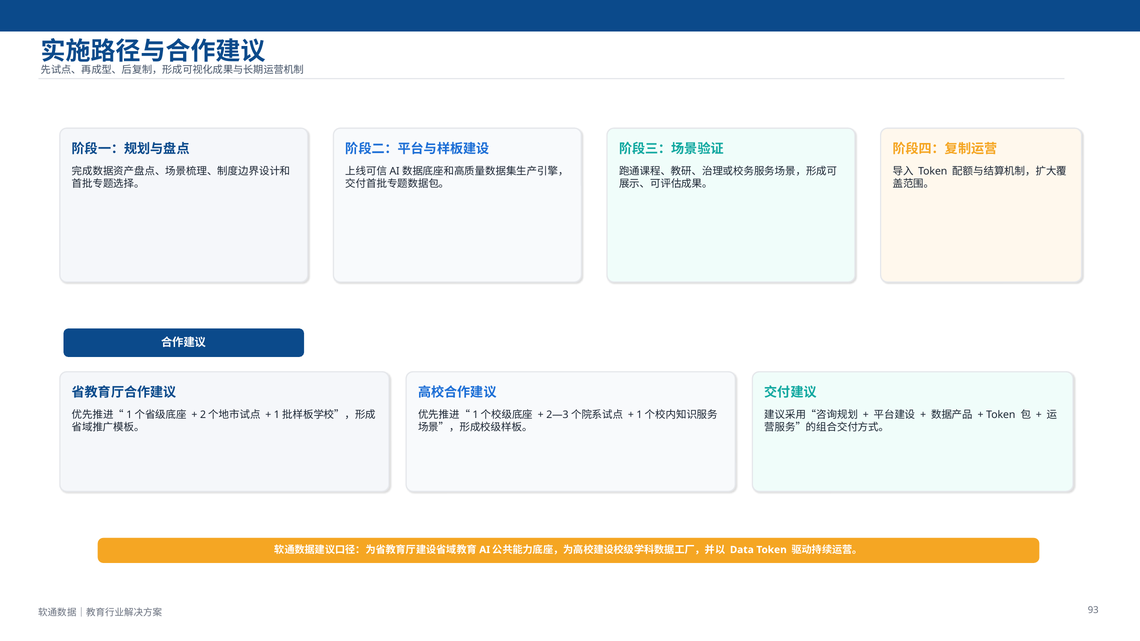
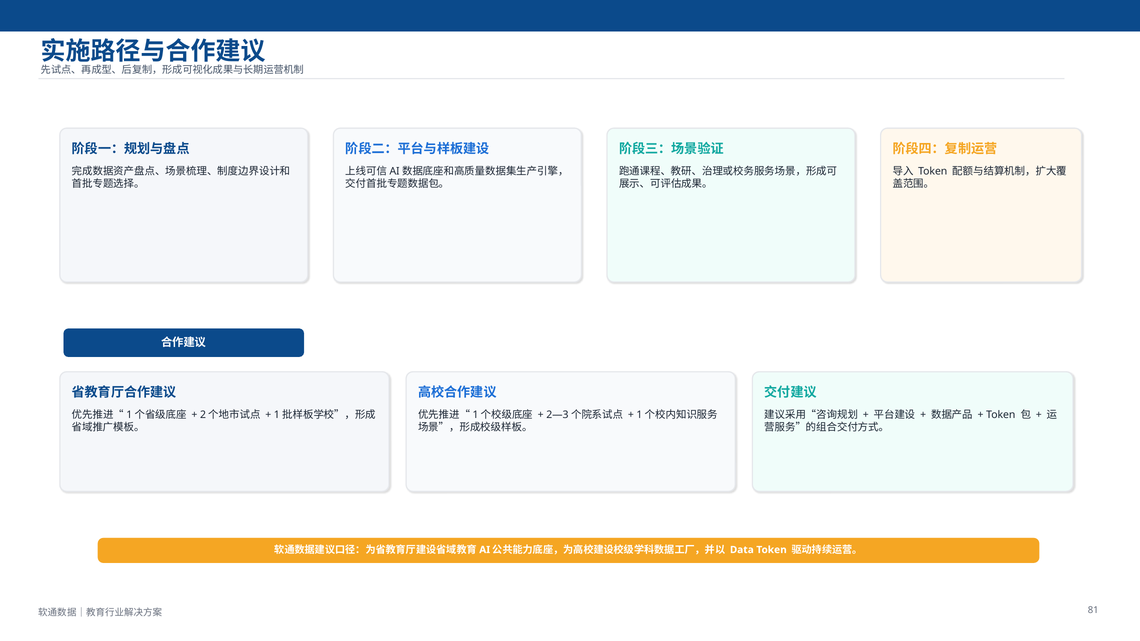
93: 93 -> 81 (1093, 610)
